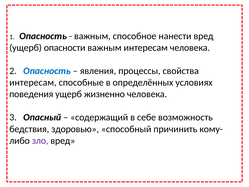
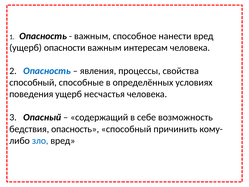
интересам: интересам -> способный (33, 82)
жизненно: жизненно -> несчастья (104, 94)
бедствия здоровью: здоровью -> опасность (75, 129)
зло colour: purple -> blue (40, 140)
